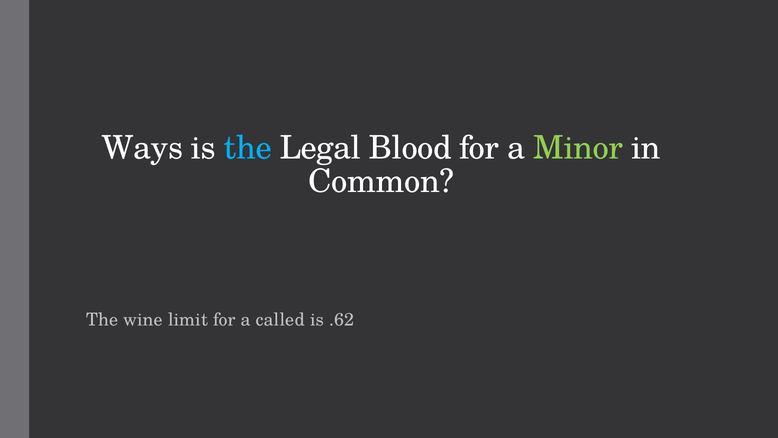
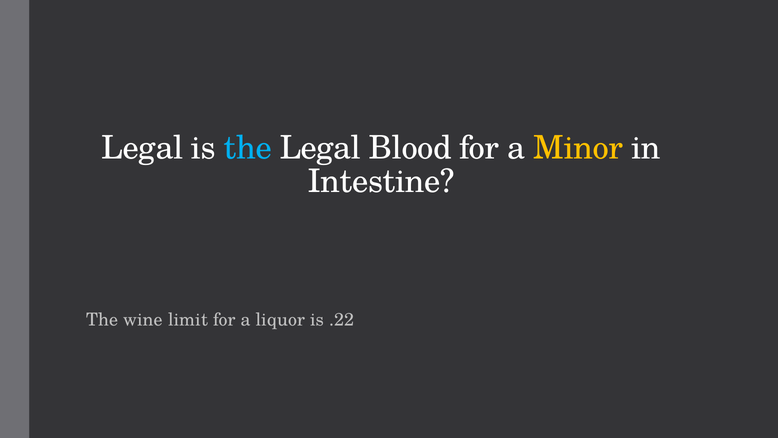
Ways: Ways -> Legal (142, 148)
Minor colour: light green -> yellow (578, 148)
Common: Common -> Intestine (381, 181)
called: called -> liquor (280, 320)
.62: .62 -> .22 (342, 320)
